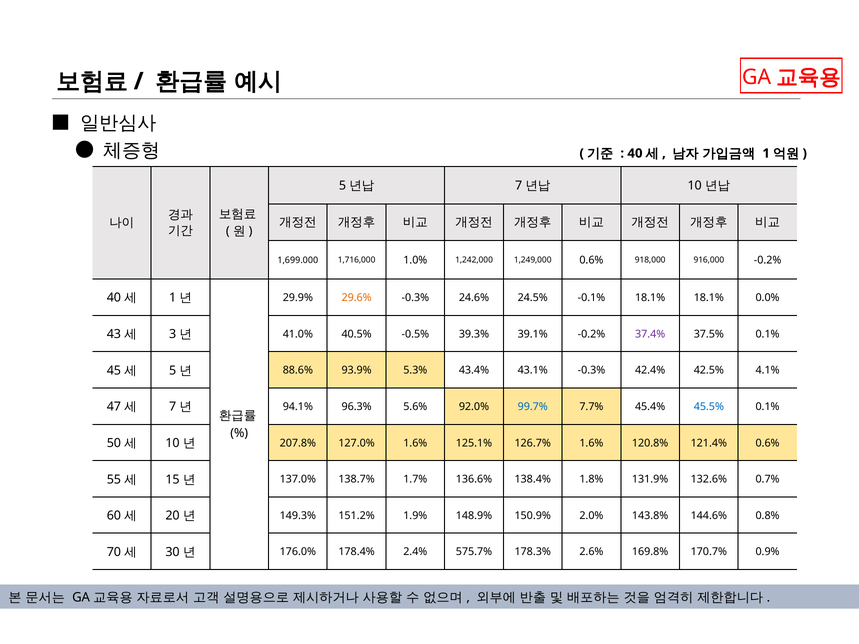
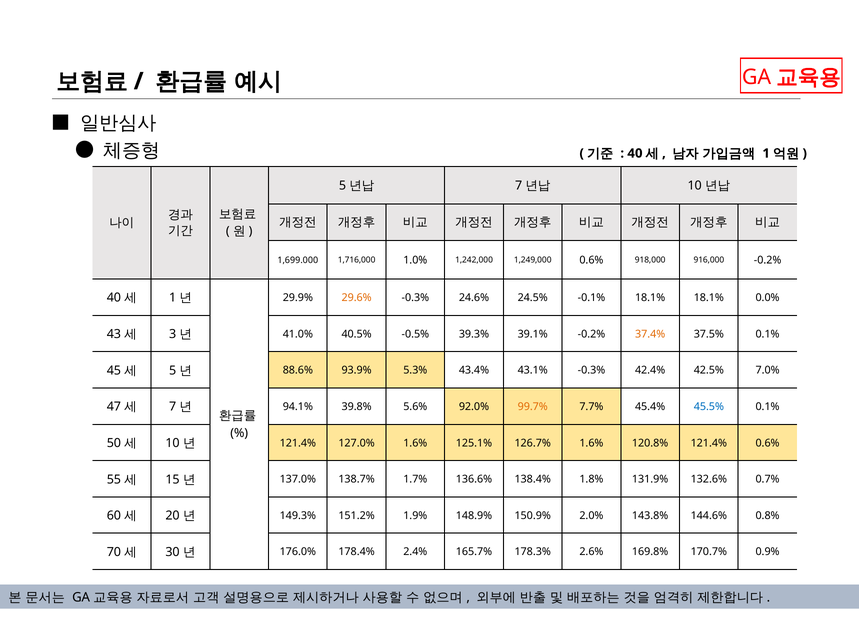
37.4% colour: purple -> orange (650, 334)
4.1%: 4.1% -> 7.0% (768, 371)
96.3%: 96.3% -> 39.8% (357, 407)
99.7% colour: blue -> orange (533, 407)
207.8%: 207.8% -> 121.4% (298, 443)
575.7%: 575.7% -> 165.7% (474, 552)
